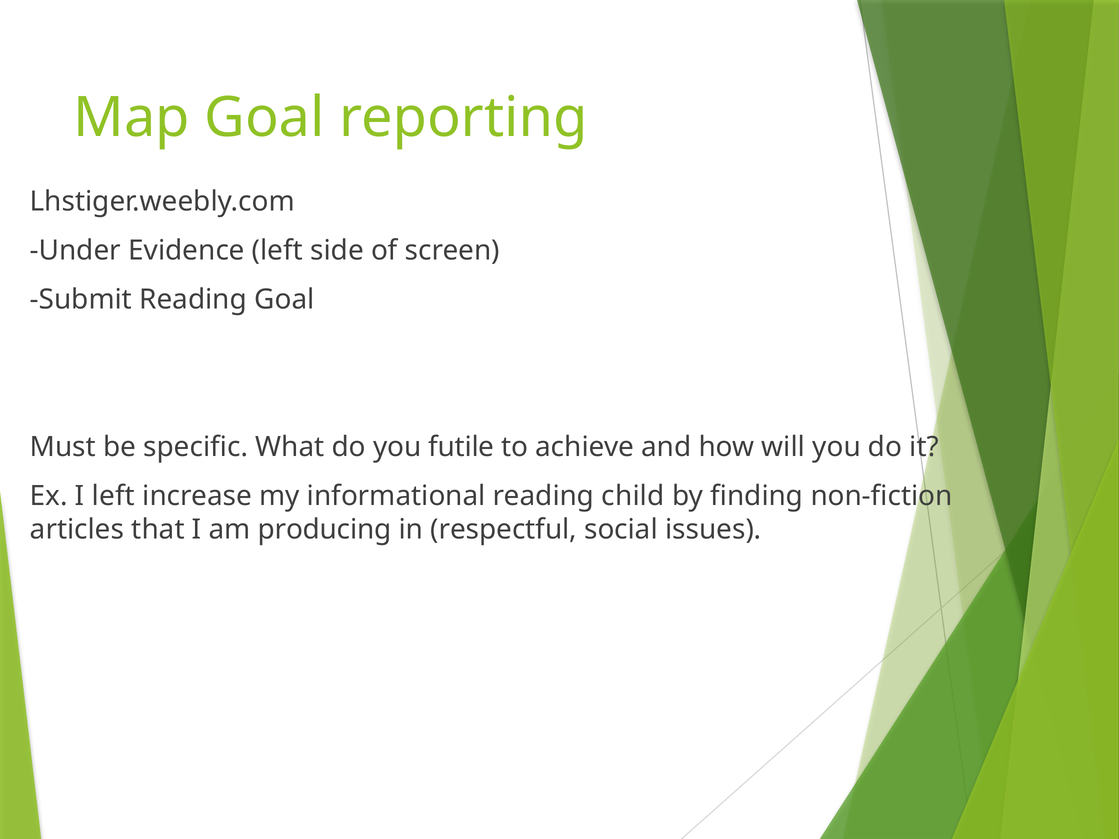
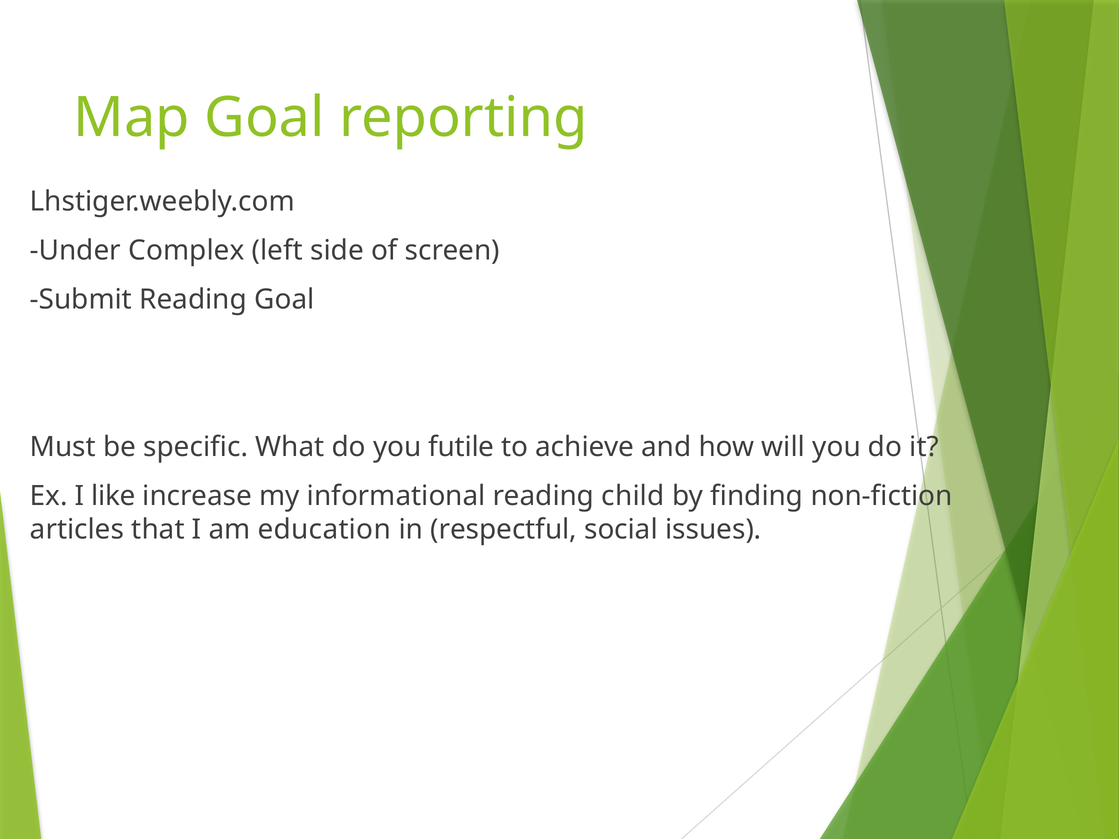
Evidence: Evidence -> Complex (186, 251)
I left: left -> like (114, 496)
producing: producing -> education (324, 530)
